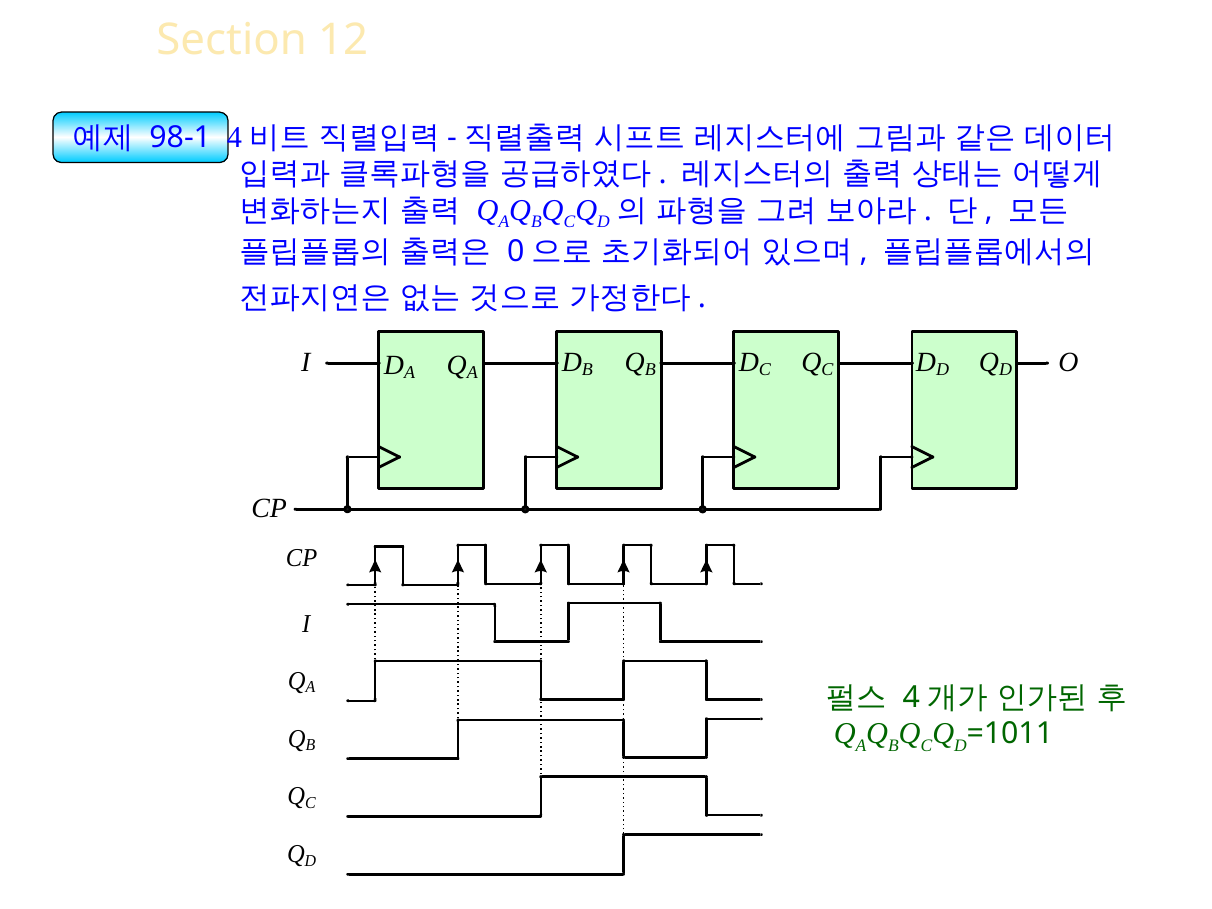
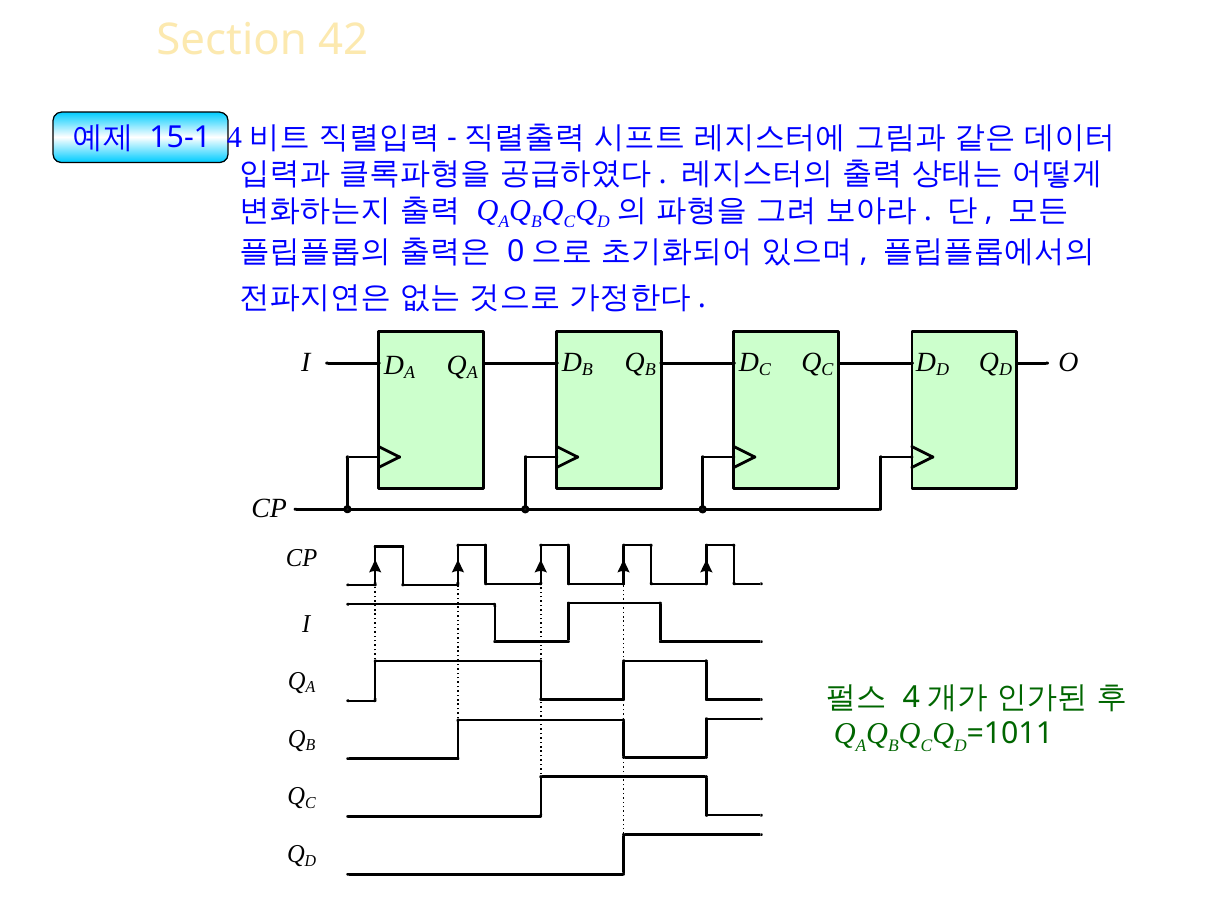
12: 12 -> 42 (343, 40)
98-1: 98-1 -> 15-1 (180, 137)
